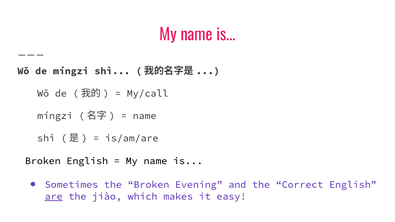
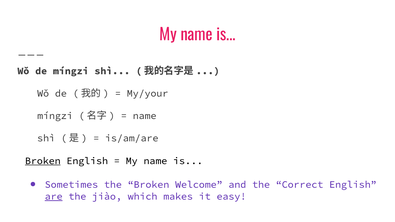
My/call: My/call -> My/your (148, 93)
Broken underline: none -> present (43, 161)
Evening: Evening -> Welcome (199, 185)
